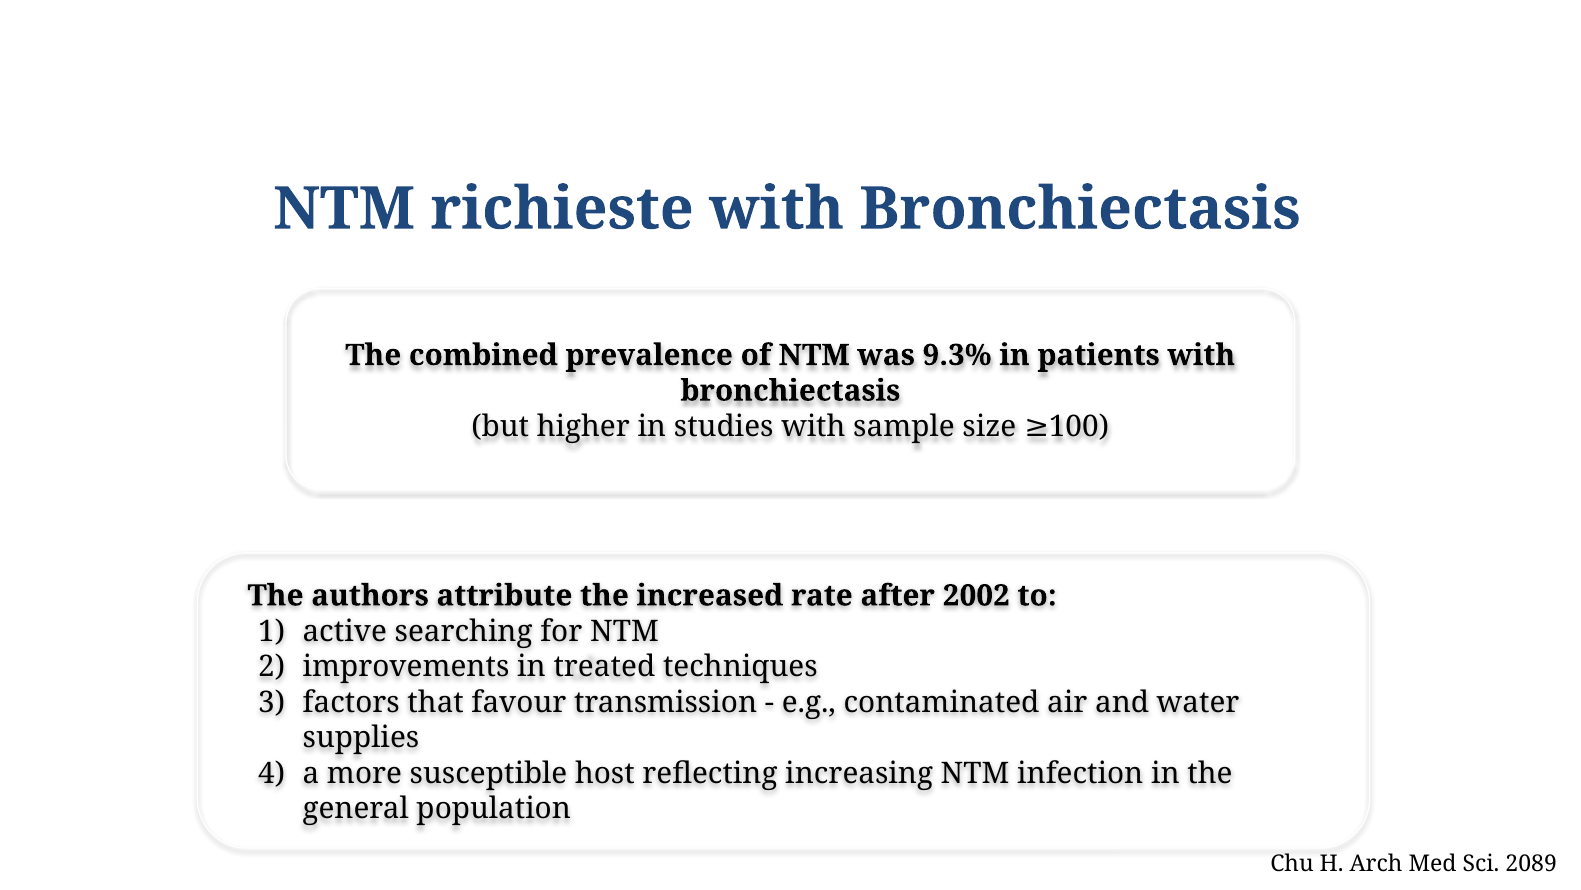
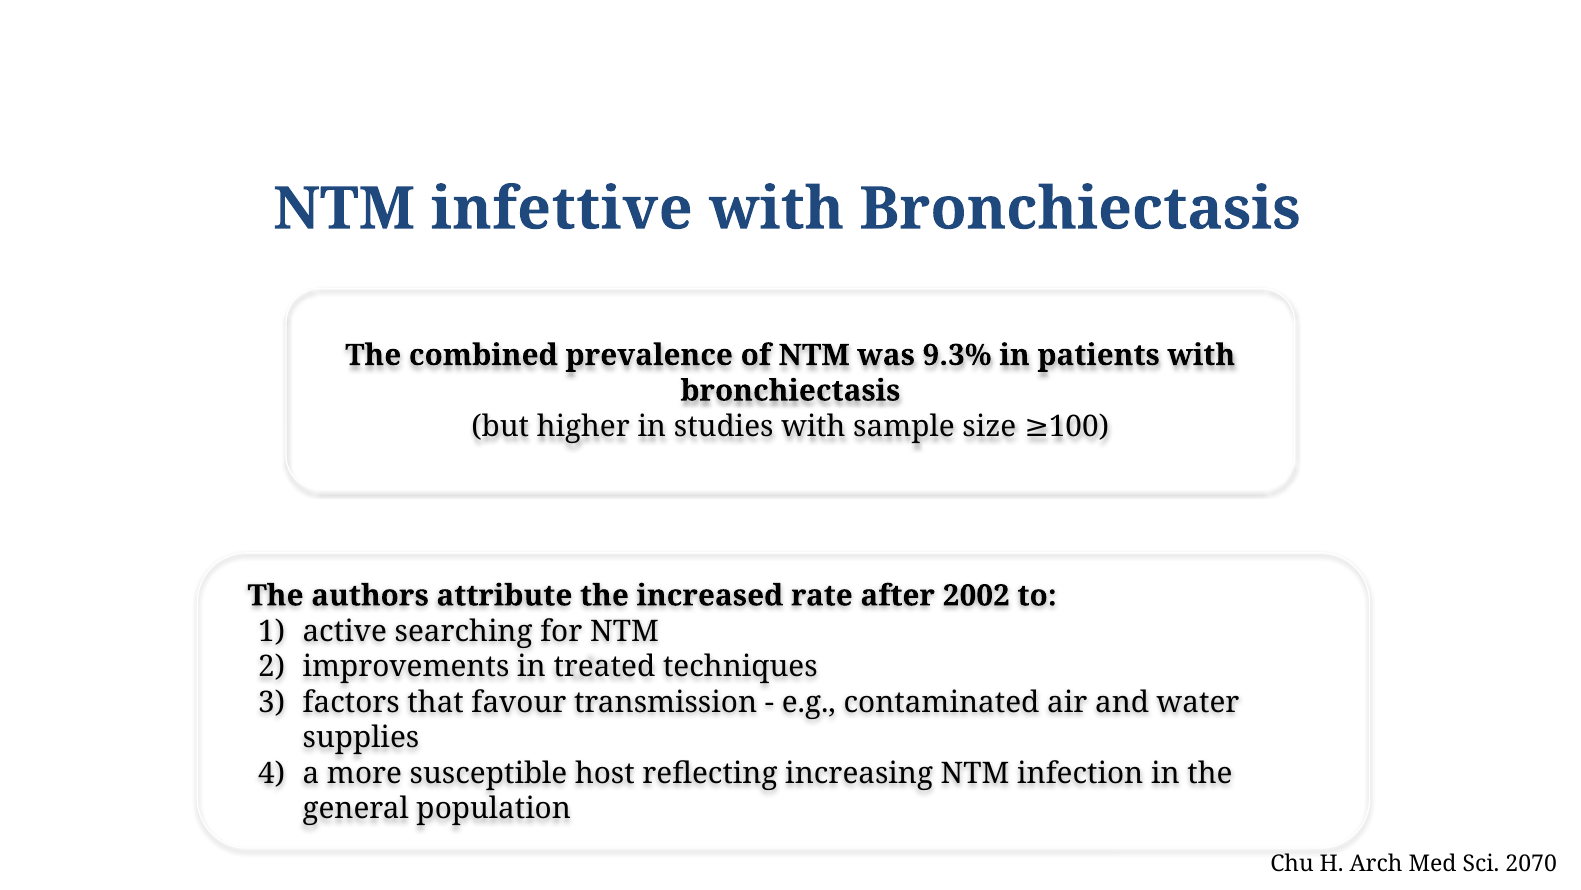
richieste: richieste -> infettive (562, 209)
2089: 2089 -> 2070 (1531, 863)
